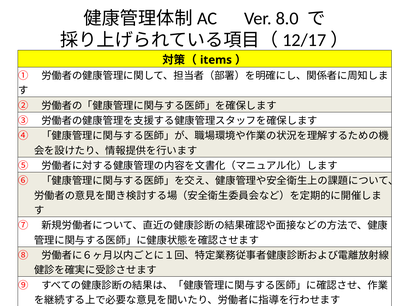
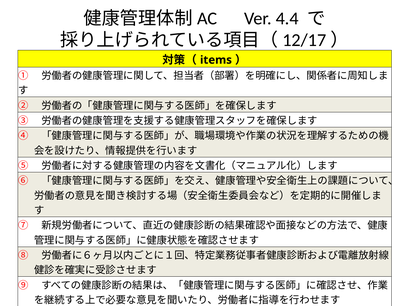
8.0: 8.0 -> 4.4 (287, 18)
